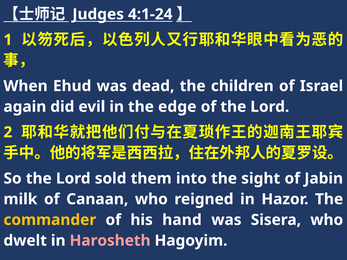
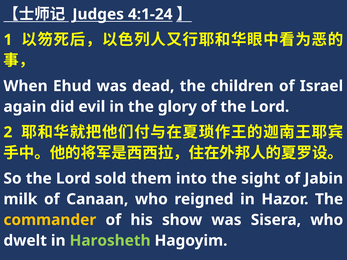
edge: edge -> glory (177, 107)
hand: hand -> show (182, 220)
Harosheth colour: pink -> light green (110, 241)
